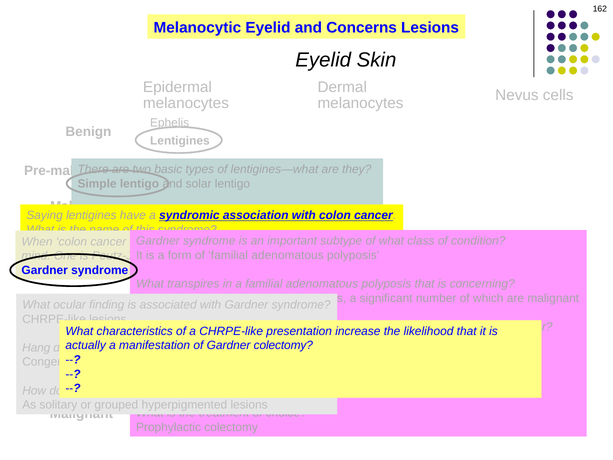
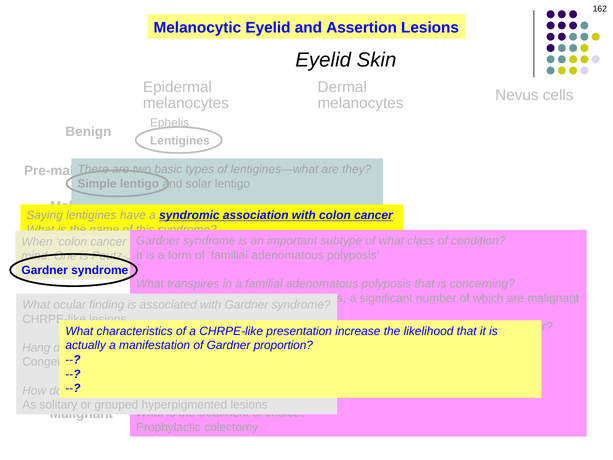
Concerns: Concerns -> Assertion (362, 28)
colectomy: colectomy -> proportion (283, 345)
